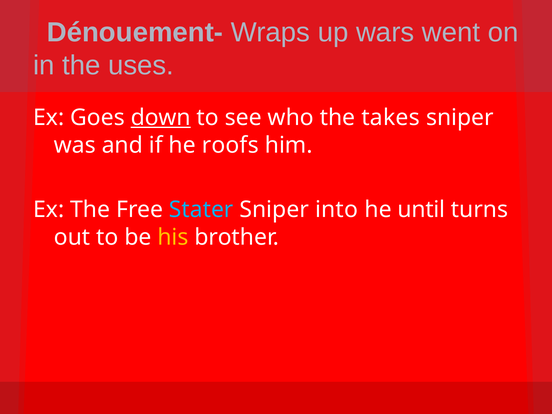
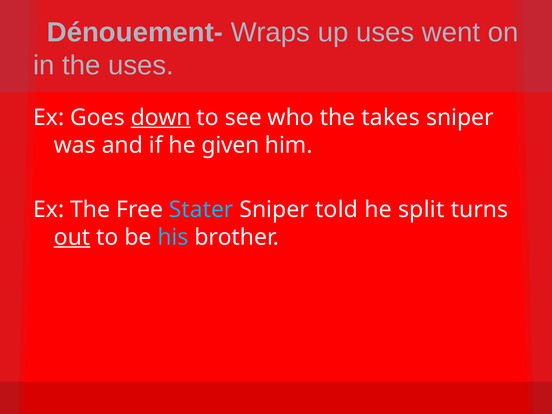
up wars: wars -> uses (385, 32)
roofs: roofs -> given (230, 145)
into: into -> told (337, 210)
until: until -> split (421, 210)
out underline: none -> present (72, 237)
his colour: yellow -> light blue (173, 237)
